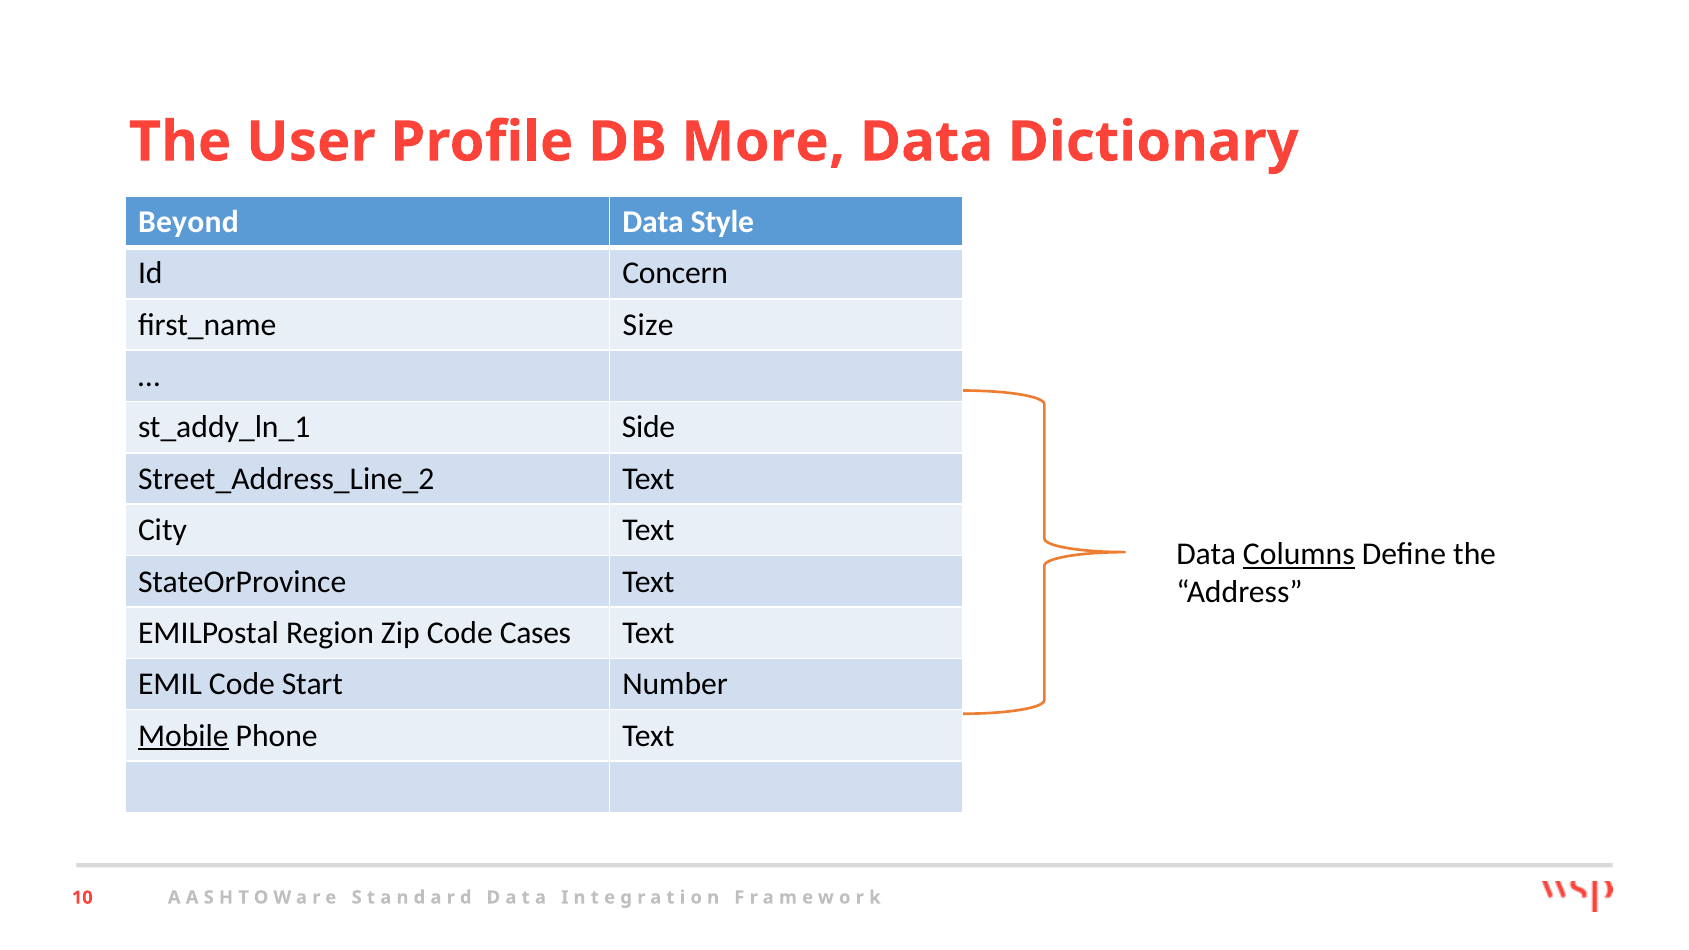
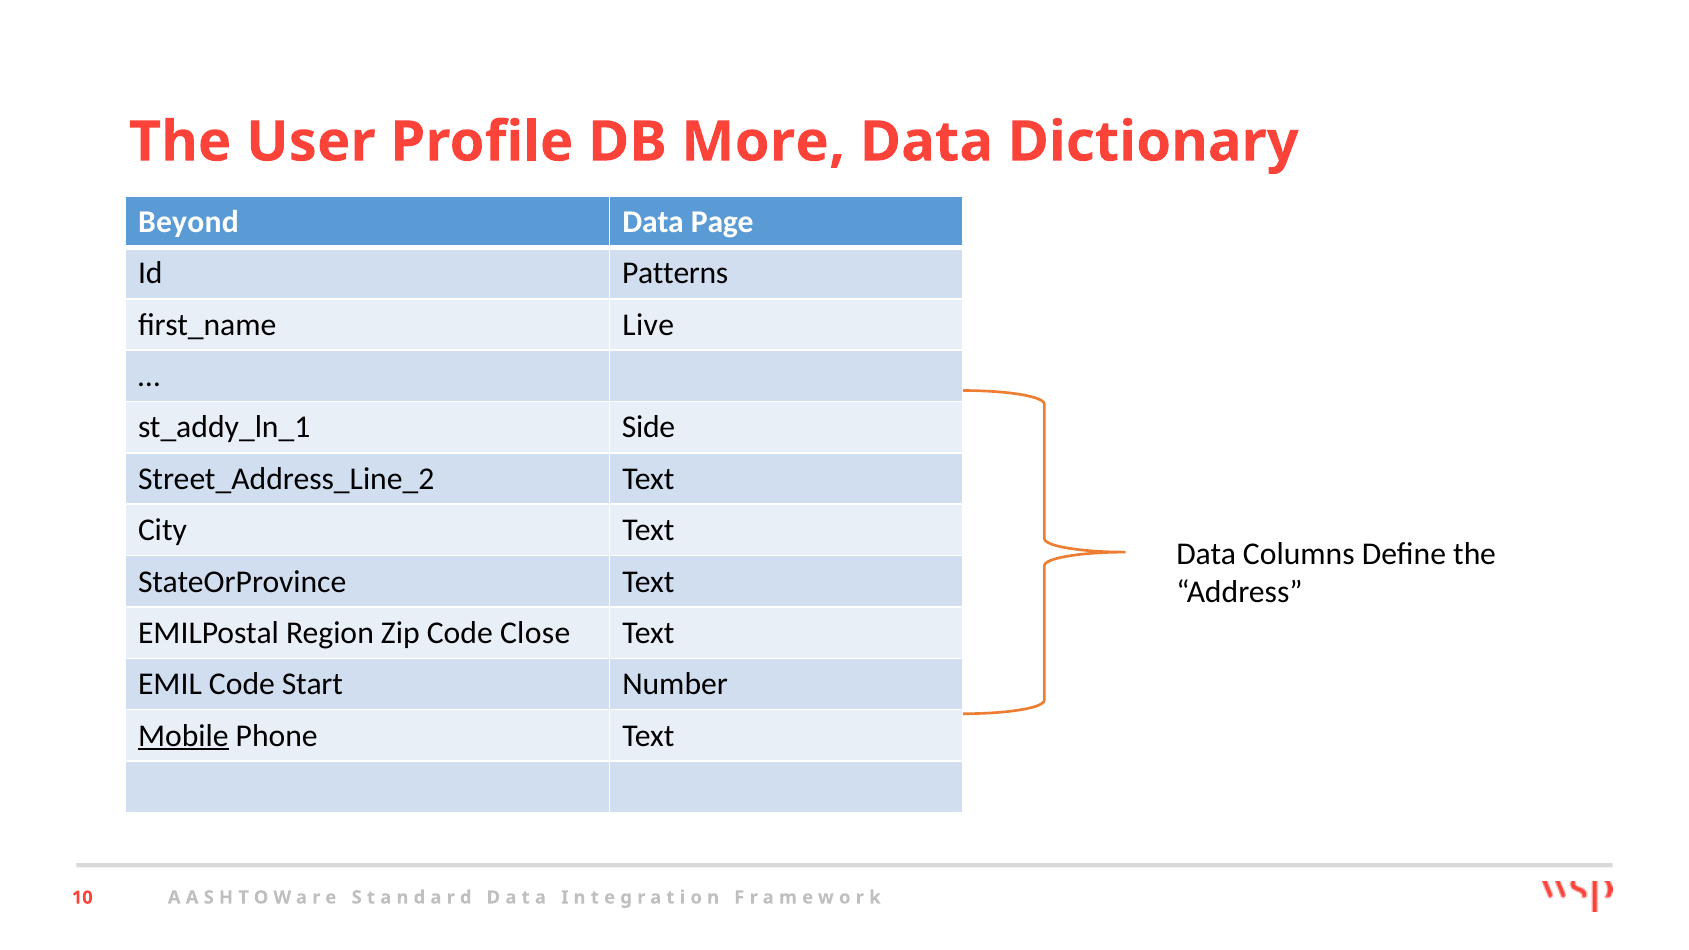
Style: Style -> Page (722, 222)
Concern: Concern -> Patterns (675, 273)
Size: Size -> Live (648, 325)
Columns underline: present -> none (1299, 554)
Cases: Cases -> Close (535, 633)
